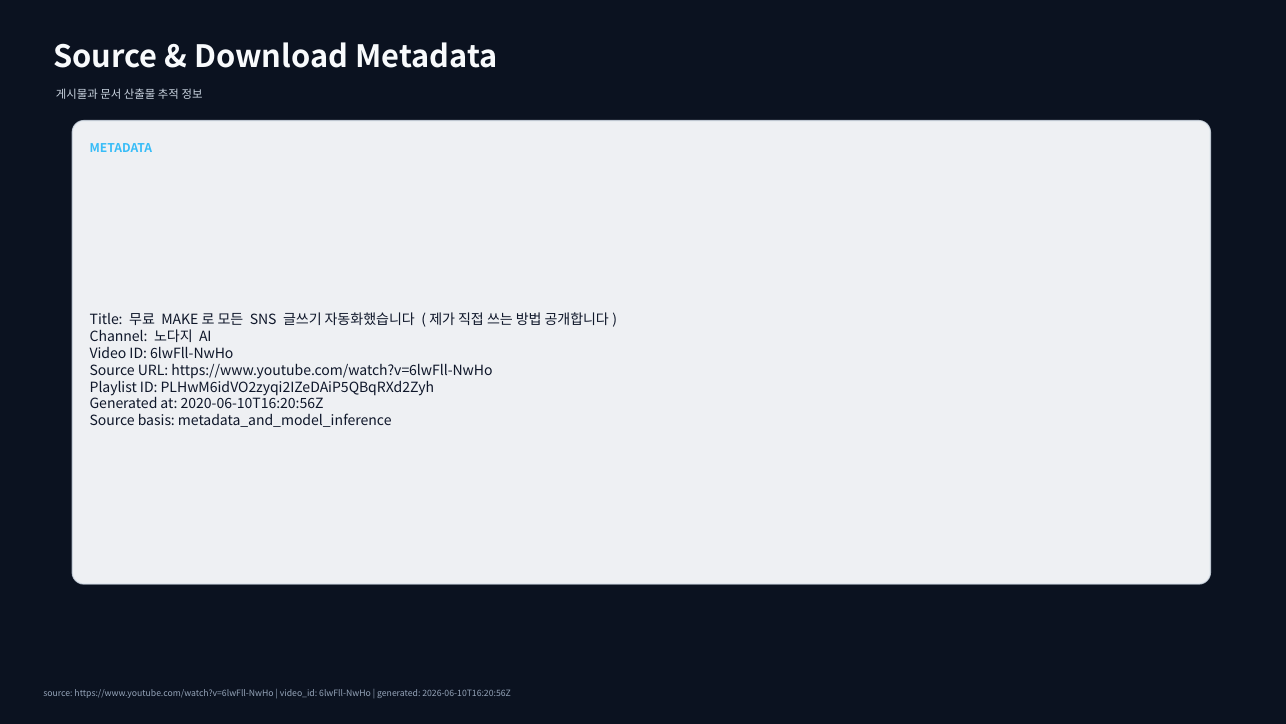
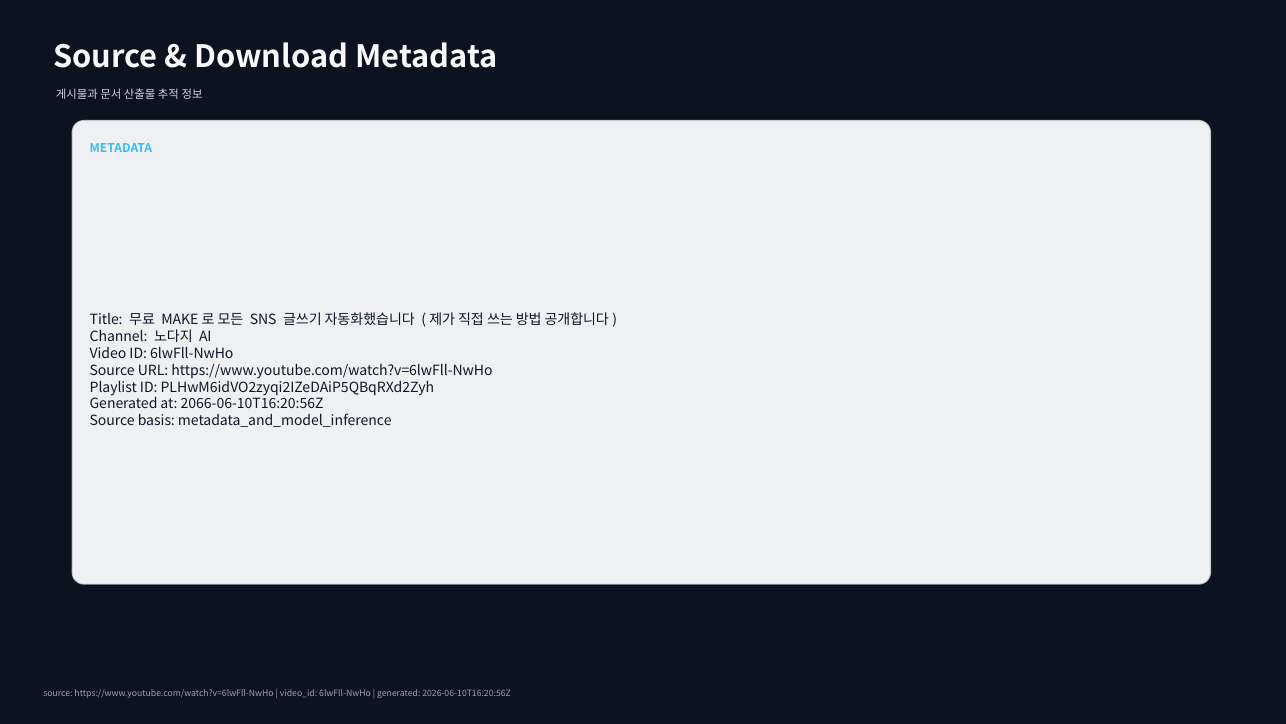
2020-06-10T16:20:56Z: 2020-06-10T16:20:56Z -> 2066-06-10T16:20:56Z (252, 404)
